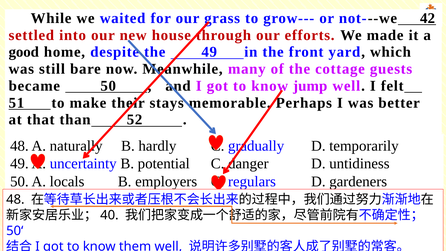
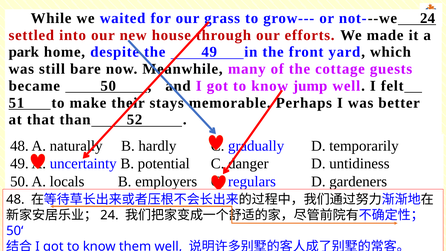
not---we 42: 42 -> 24 (428, 18)
good: good -> park (24, 52)
40: 40 -> 24 (109, 215)
